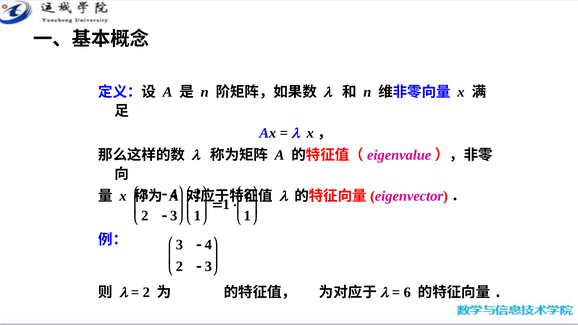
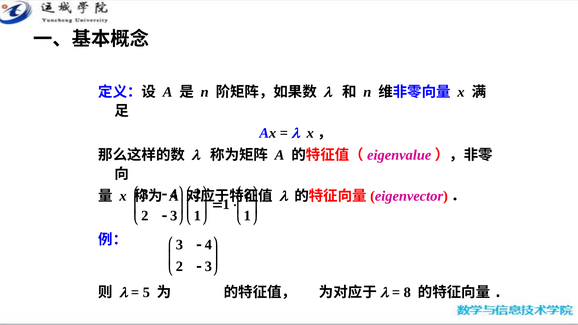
2: 2 -> 5 (146, 292)
6: 6 -> 8 (407, 292)
